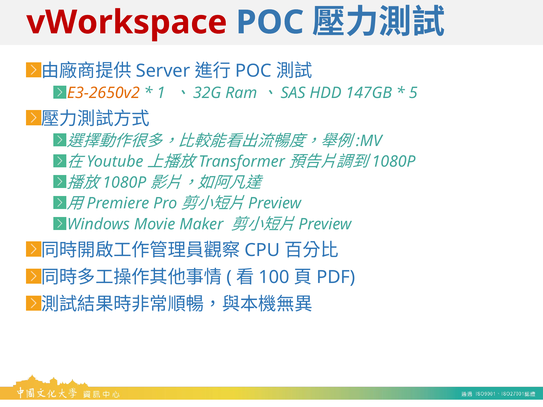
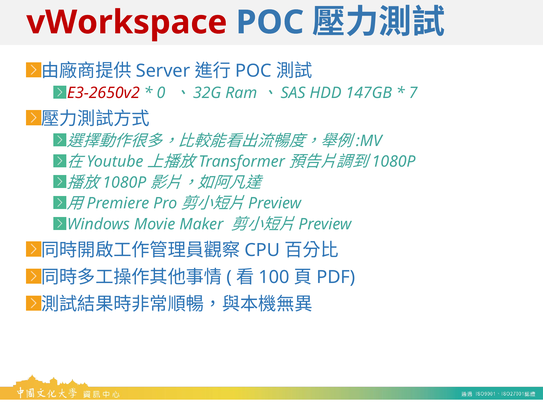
E3-2650v2 colour: orange -> red (103, 93)
1: 1 -> 0 (161, 93)
5: 5 -> 7 (413, 93)
